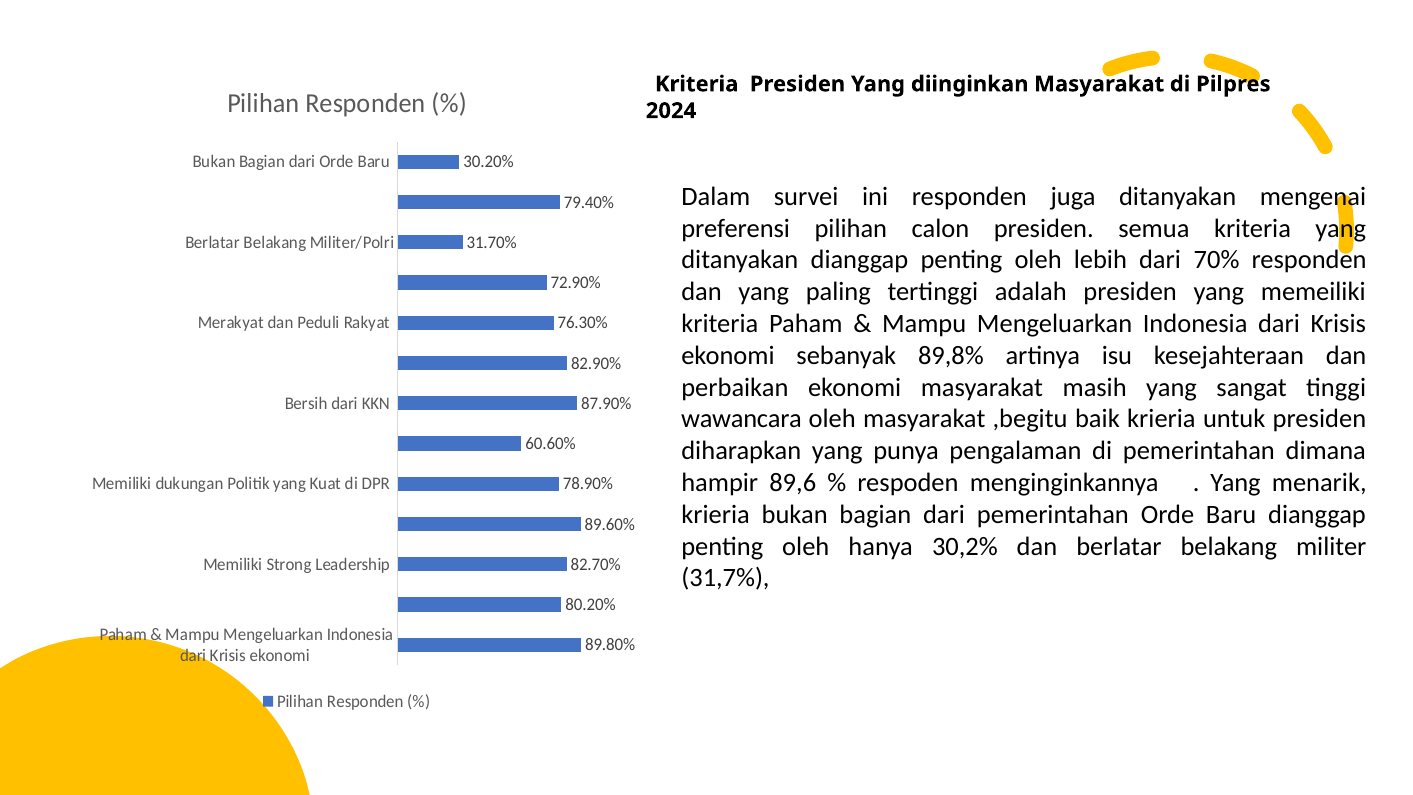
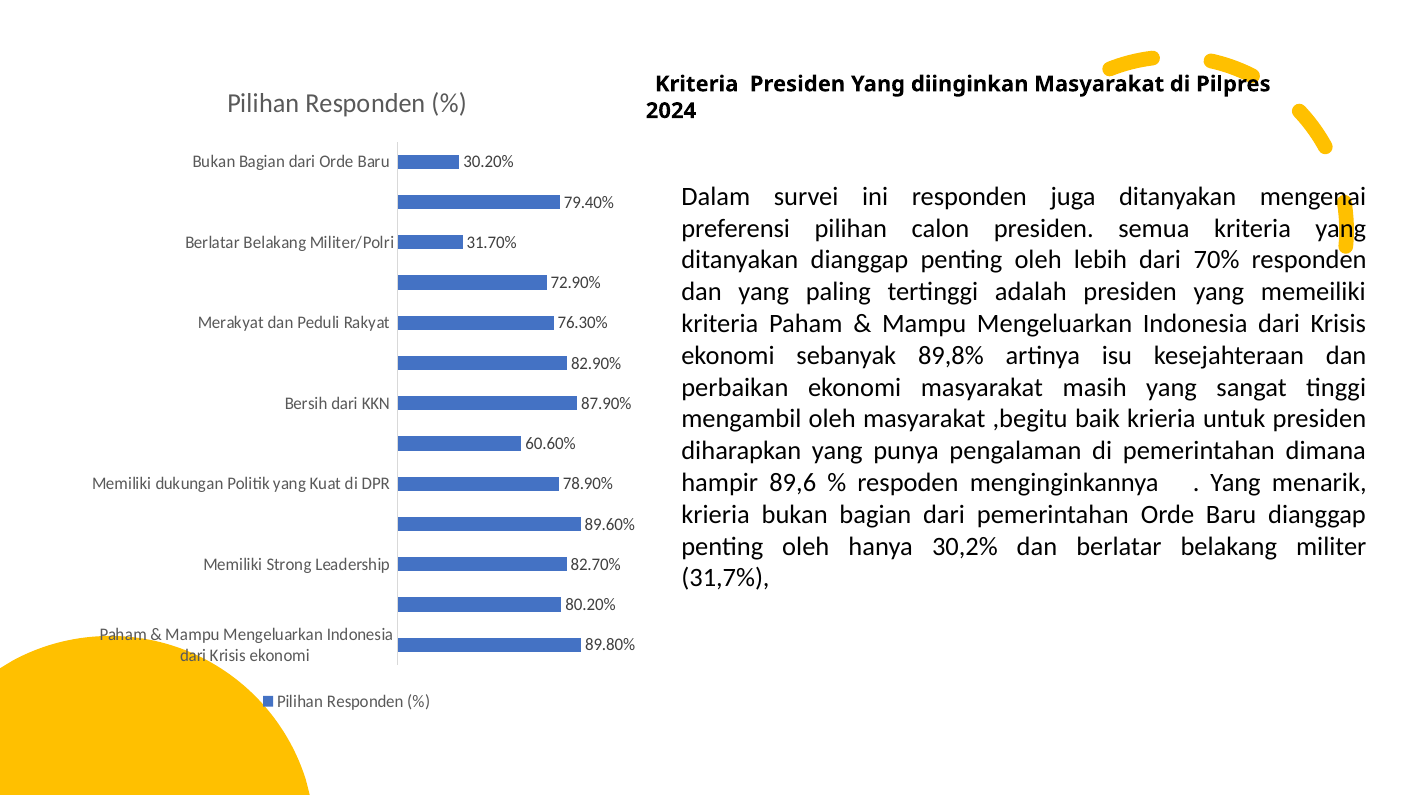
wawancara: wawancara -> mengambil (741, 419)
